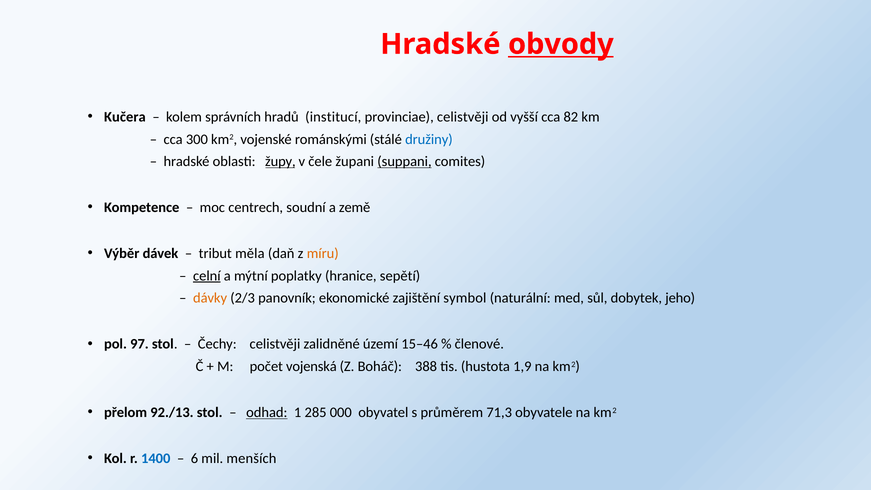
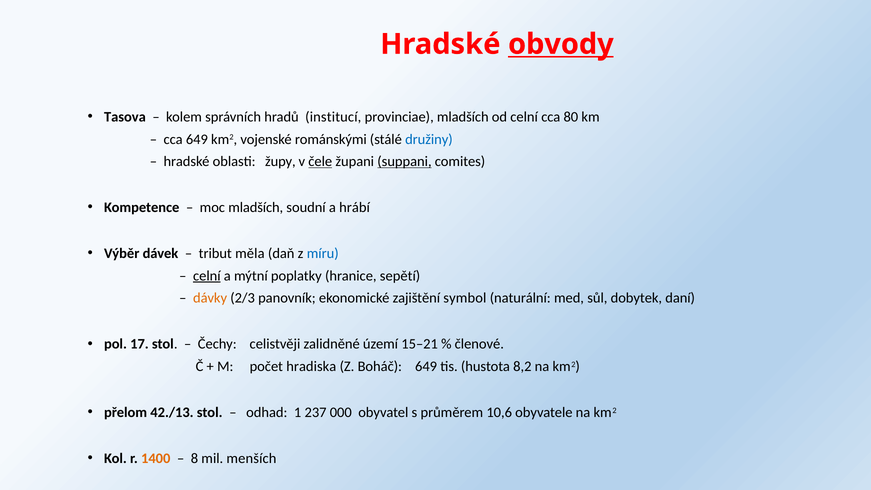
Kučera: Kučera -> Tasova (125, 117)
provinciae celistvěji: celistvěji -> mladších (463, 117)
od vyšší: vyšší -> celní (524, 117)
82: 82 -> 80 (571, 117)
cca 300: 300 -> 649 (197, 139)
župy underline: present -> none (280, 161)
čele underline: none -> present (320, 161)
moc centrech: centrech -> mladších (256, 208)
země: země -> hrábí (355, 208)
míru colour: orange -> blue (323, 254)
jeho: jeho -> daní (680, 298)
97: 97 -> 17 (139, 344)
15–46: 15–46 -> 15–21 (420, 344)
vojenská: vojenská -> hradiska (311, 366)
Boháč 388: 388 -> 649 (426, 366)
1,9: 1,9 -> 8,2 (522, 366)
92./13: 92./13 -> 42./13 (172, 412)
odhad underline: present -> none (267, 412)
285: 285 -> 237 (316, 412)
71,3: 71,3 -> 10,6 (499, 412)
1400 colour: blue -> orange (156, 459)
6: 6 -> 8 (194, 459)
